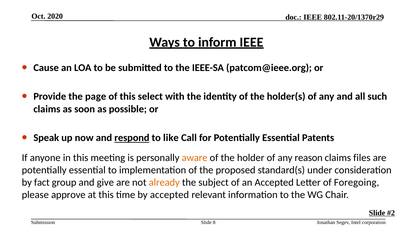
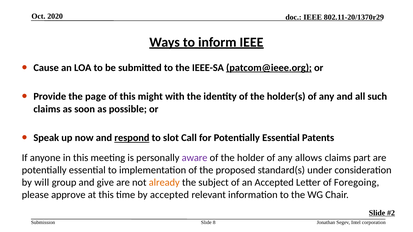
patcom@ieee.org underline: none -> present (269, 68)
select: select -> might (150, 97)
like: like -> slot (171, 138)
aware colour: orange -> purple (195, 158)
reason: reason -> allows (309, 158)
files: files -> part (362, 158)
fact: fact -> will (42, 183)
